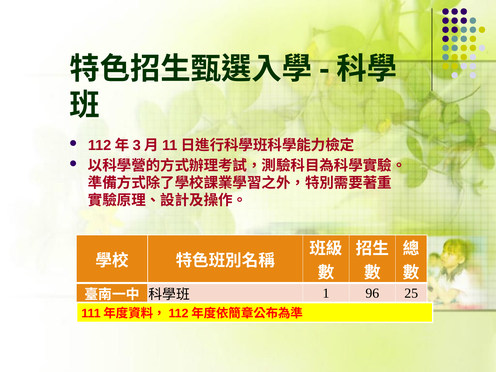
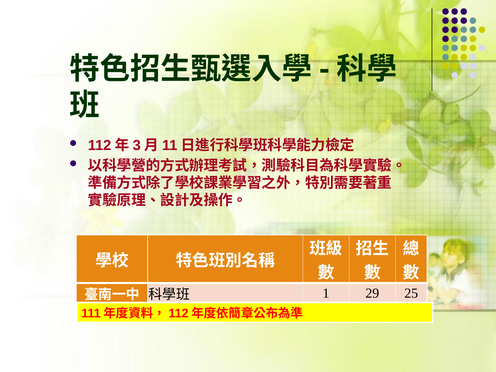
96: 96 -> 29 (372, 293)
